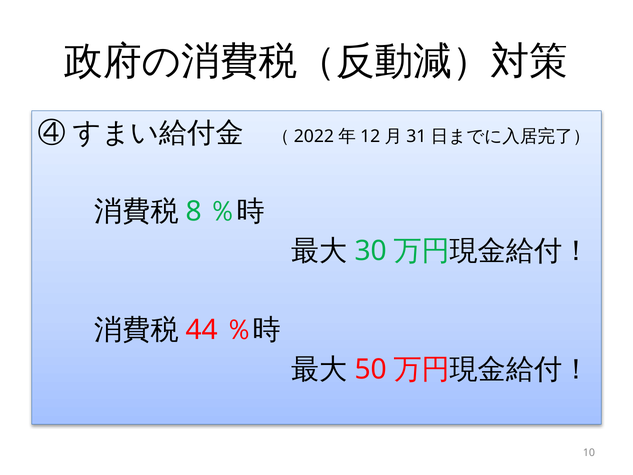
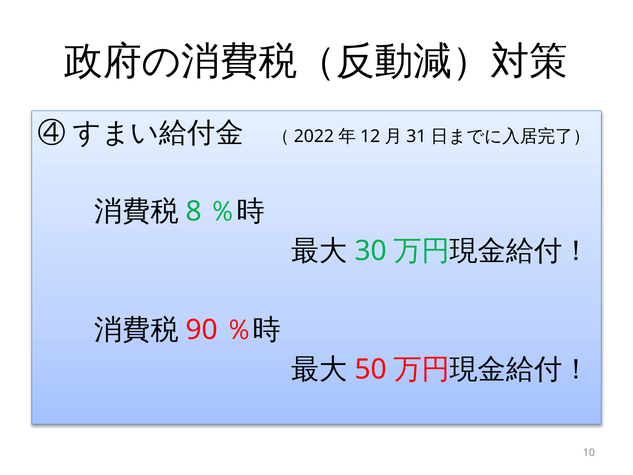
44: 44 -> 90 (202, 330)
